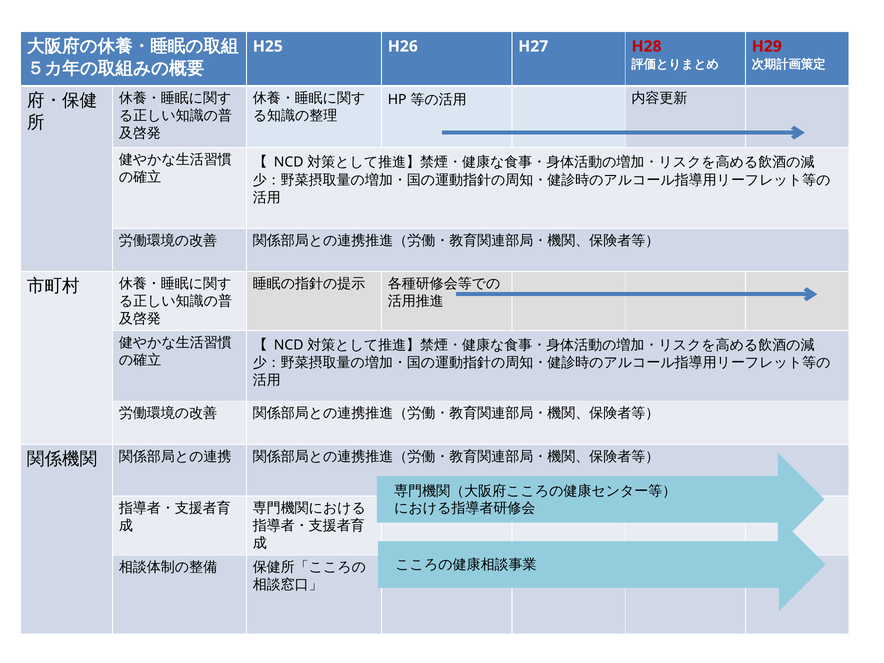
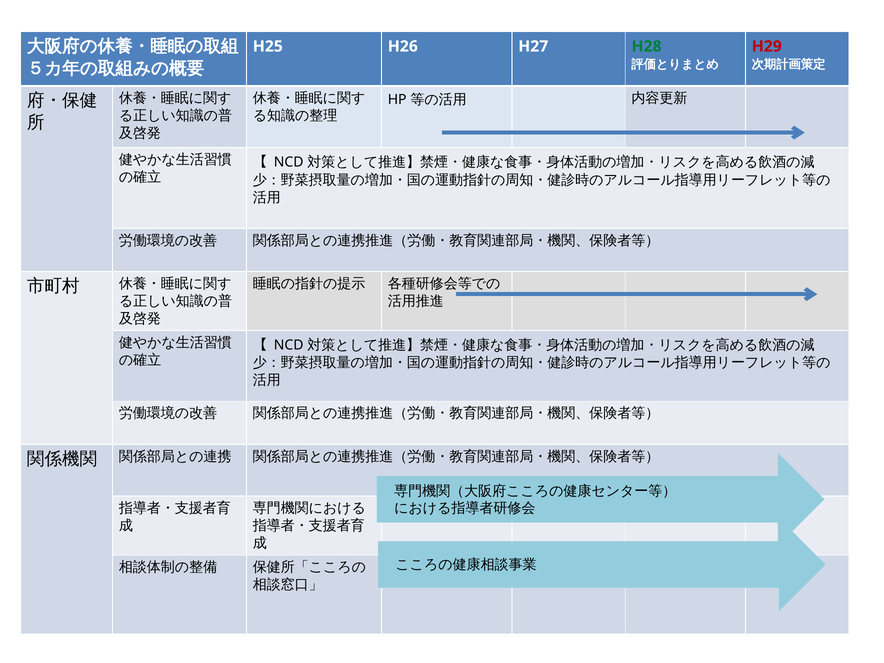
H28 colour: red -> green (647, 46)
